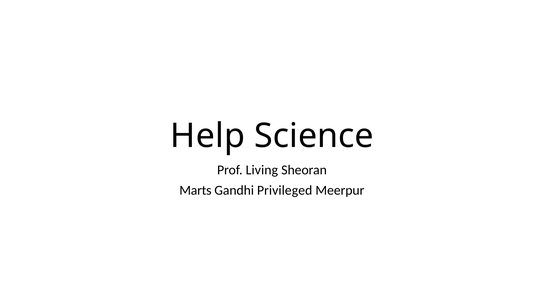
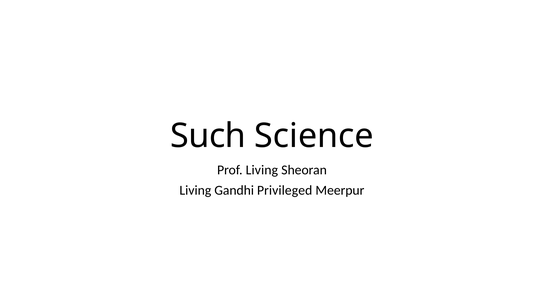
Help: Help -> Such (208, 136)
Marts: Marts -> Living (195, 190)
